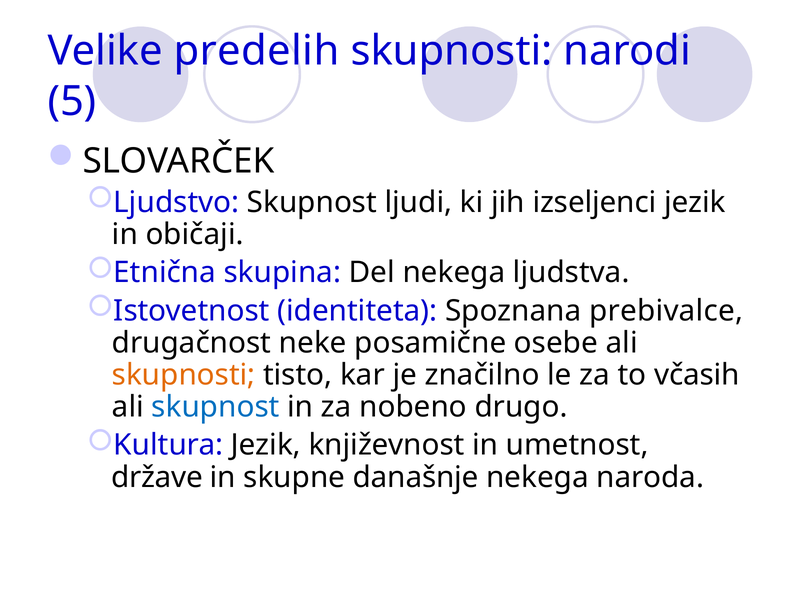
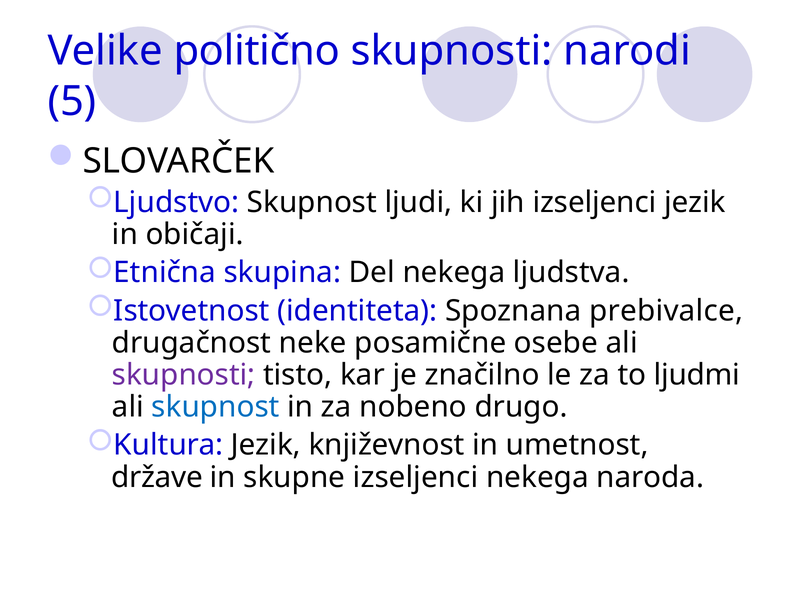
predelih: predelih -> politično (257, 51)
skupnosti colour: orange -> purple (184, 375)
včasih: včasih -> ljudmi (697, 375)
skupne današnje: današnje -> izseljenci (416, 477)
